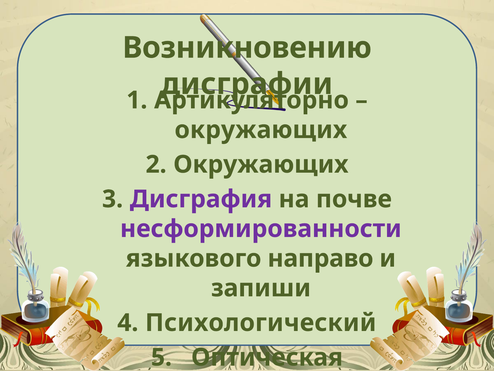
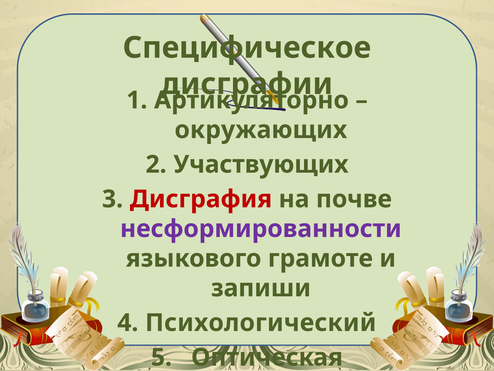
Возникновению: Возникновению -> Специфическое (247, 48)
Окружающих: Окружающих -> Участвующих (261, 164)
Дисграфия colour: purple -> red (201, 199)
направо: направо -> грамоте (320, 258)
